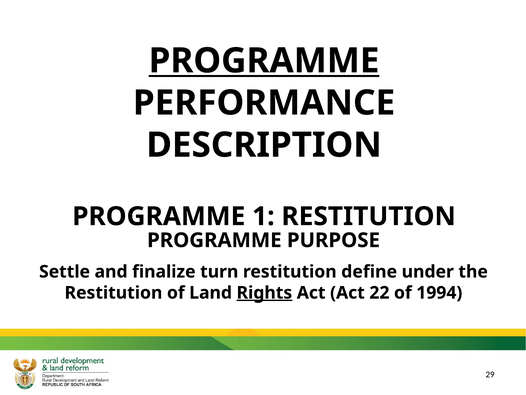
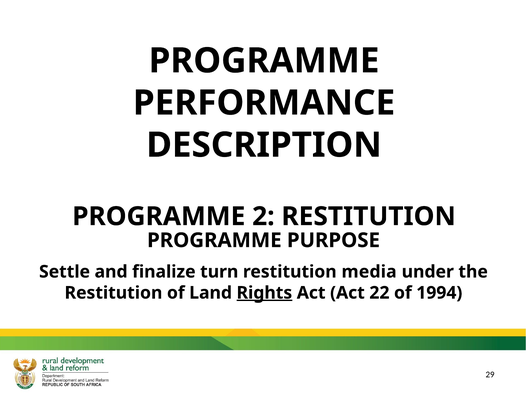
PROGRAMME underline: present -> none (264, 61)
1: 1 -> 2 (263, 216)
define: define -> media (369, 271)
